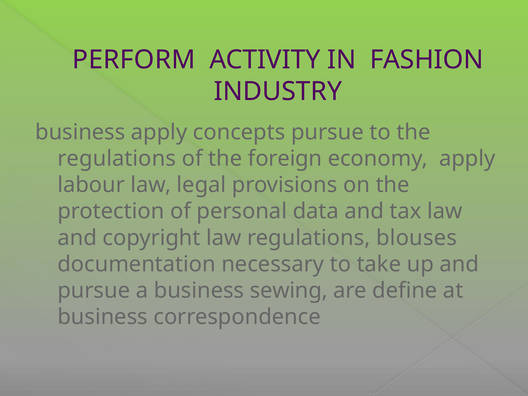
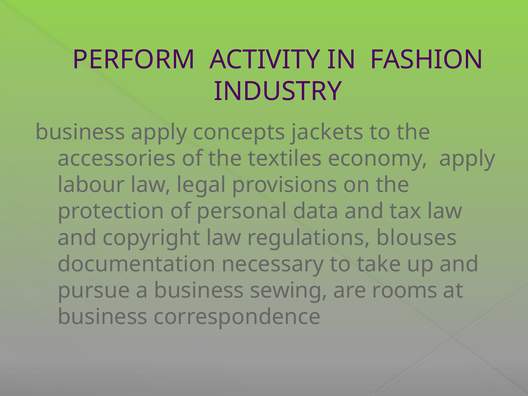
concepts pursue: pursue -> jackets (327, 132)
regulations: regulations -> accessories (117, 159)
foreign: foreign -> textiles (285, 159)
define: define -> rooms (405, 291)
